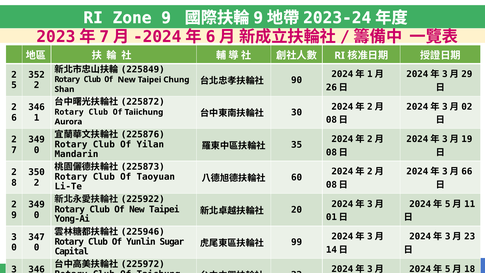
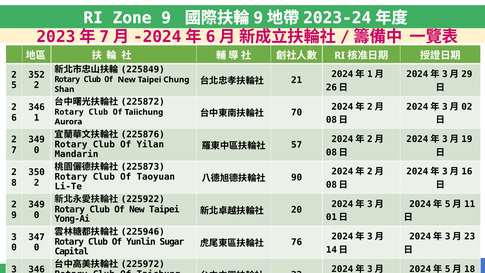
90: 90 -> 21 (297, 80)
30: 30 -> 70 (297, 112)
35: 35 -> 57 (297, 145)
66: 66 -> 16 (467, 172)
60: 60 -> 90 (297, 177)
99: 99 -> 76 (297, 242)
